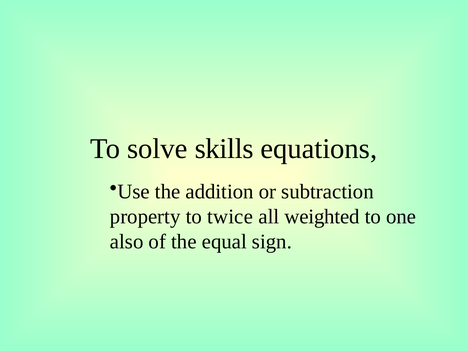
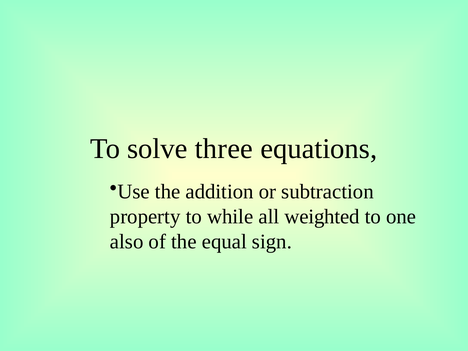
skills: skills -> three (224, 149)
twice: twice -> while (230, 217)
